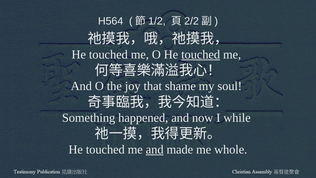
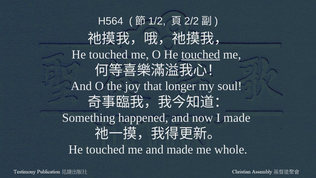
shame: shame -> longer (180, 86)
I while: while -> made (237, 118)
and underline: present -> none (155, 149)
